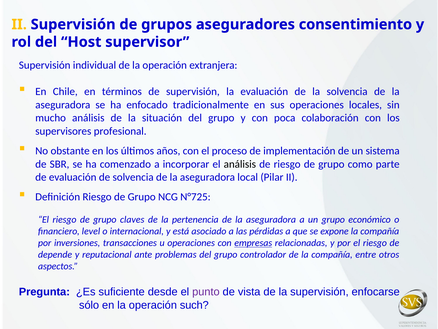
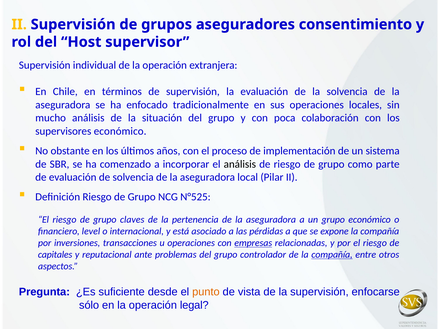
supervisores profesional: profesional -> económico (120, 131)
N°725: N°725 -> N°525 (195, 197)
depende: depende -> capitales (55, 254)
compañía underline: none -> present (332, 254)
punto colour: purple -> orange (206, 292)
such: such -> legal (194, 305)
